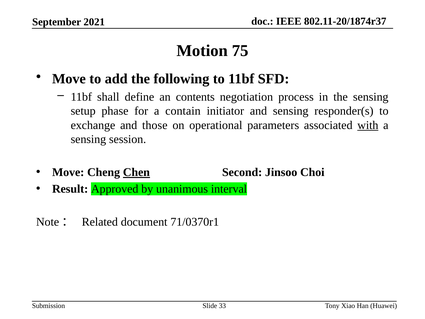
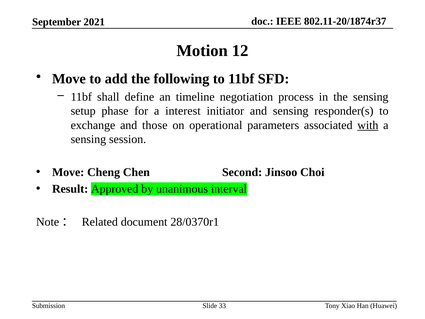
75: 75 -> 12 (240, 51)
contents: contents -> timeline (195, 97)
contain: contain -> interest (183, 111)
Chen underline: present -> none (136, 172)
71/0370r1: 71/0370r1 -> 28/0370r1 (195, 222)
